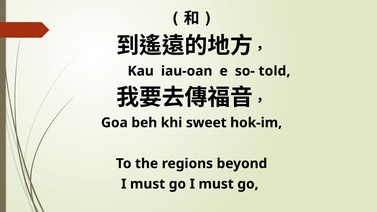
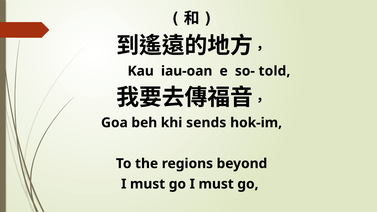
sweet: sweet -> sends (206, 123)
